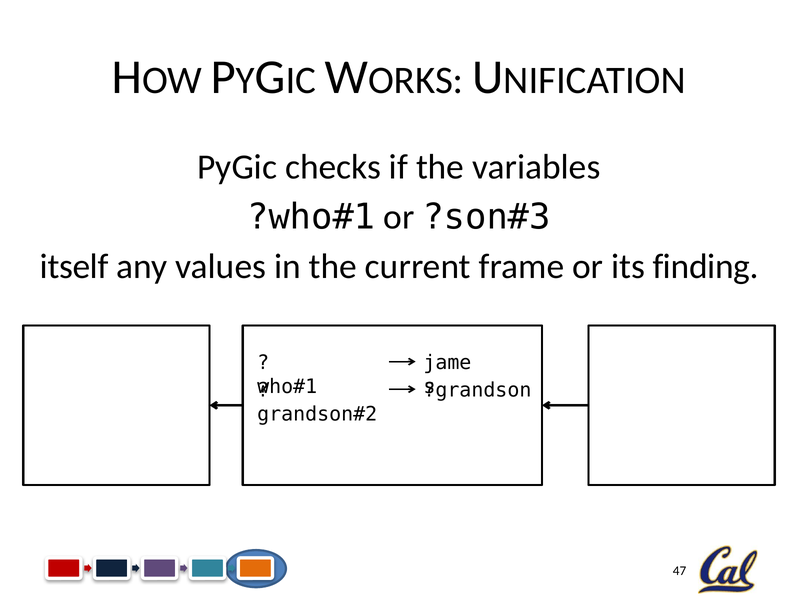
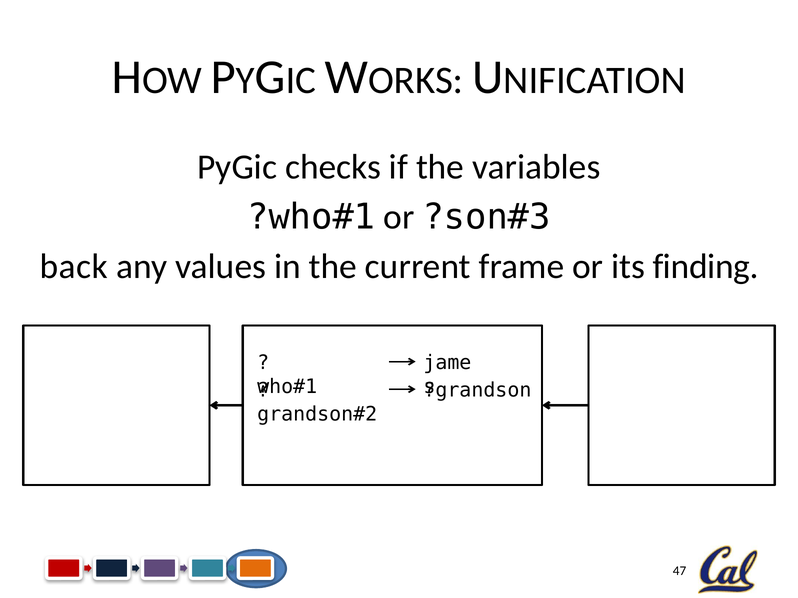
itself: itself -> back (74, 267)
